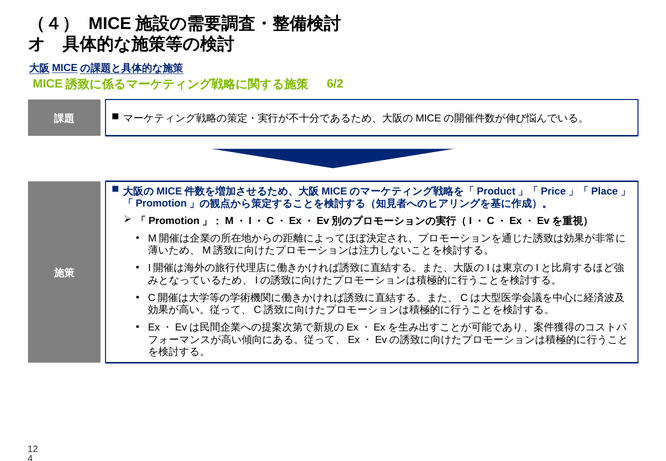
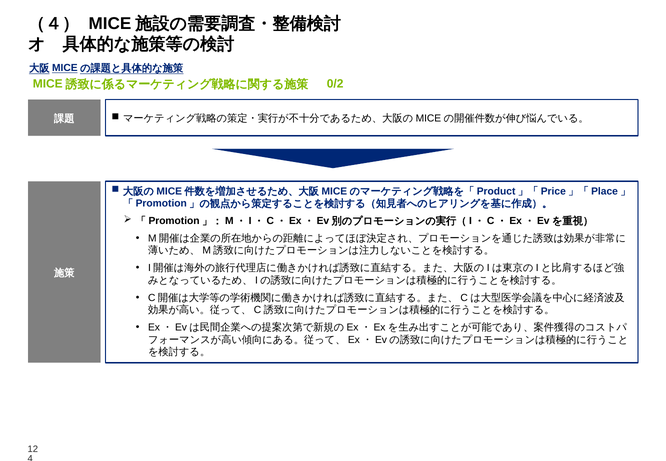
6/2: 6/2 -> 0/2 (335, 84)
